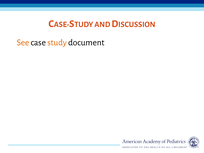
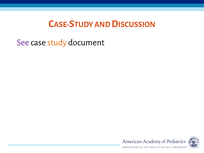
See colour: orange -> purple (23, 42)
